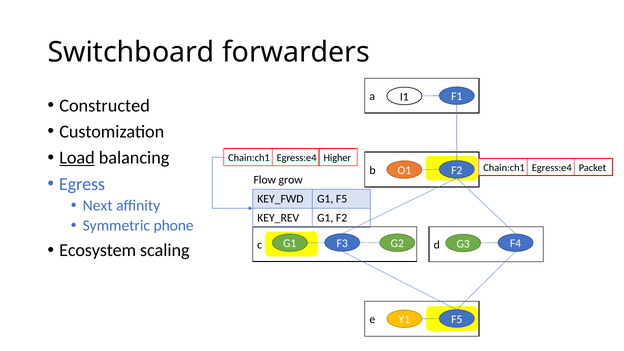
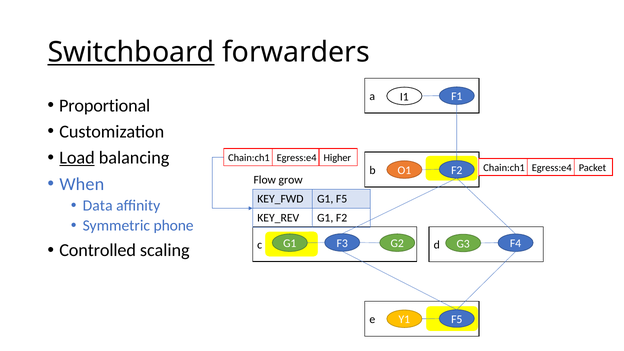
Switchboard underline: none -> present (131, 52)
Constructed: Constructed -> Proportional (105, 106)
Egress: Egress -> When (82, 184)
Next: Next -> Data (98, 206)
Ecosystem: Ecosystem -> Controlled (98, 250)
